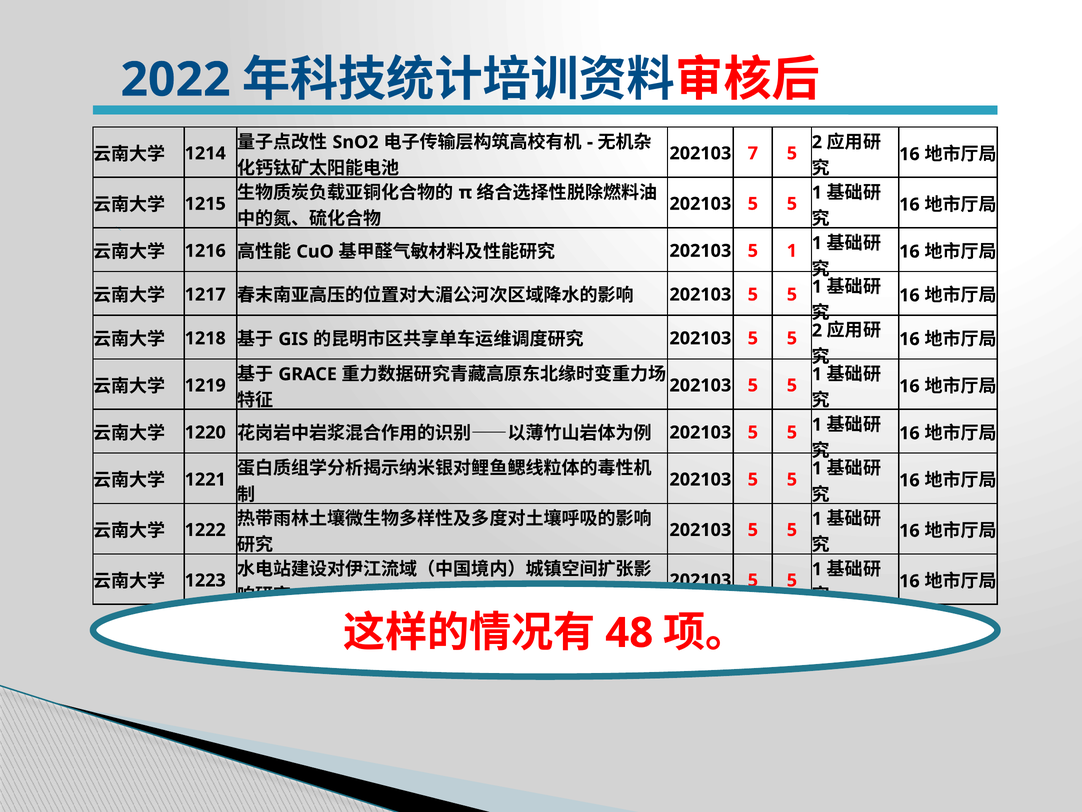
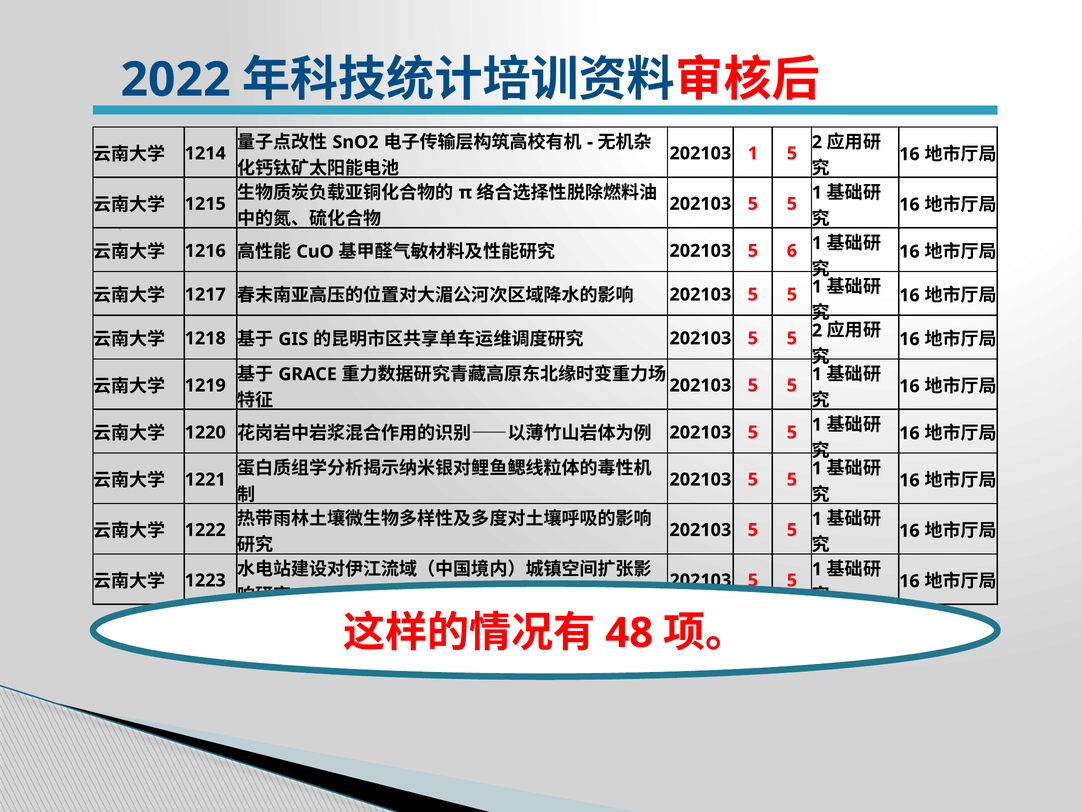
202103 7: 7 -> 1 (753, 153)
202103 5 1: 1 -> 6 (792, 251)
